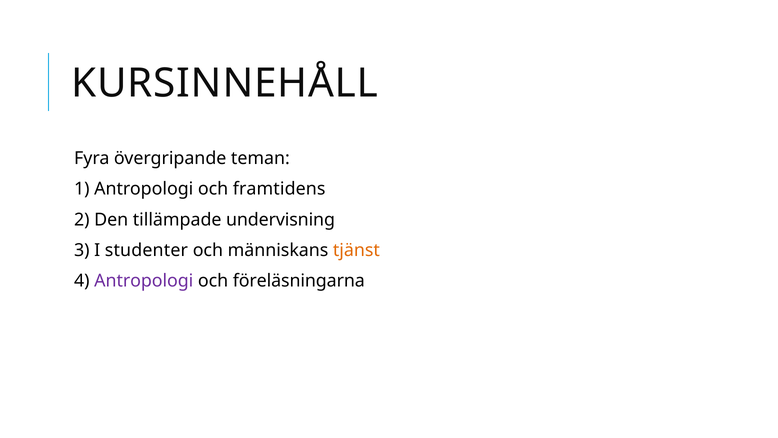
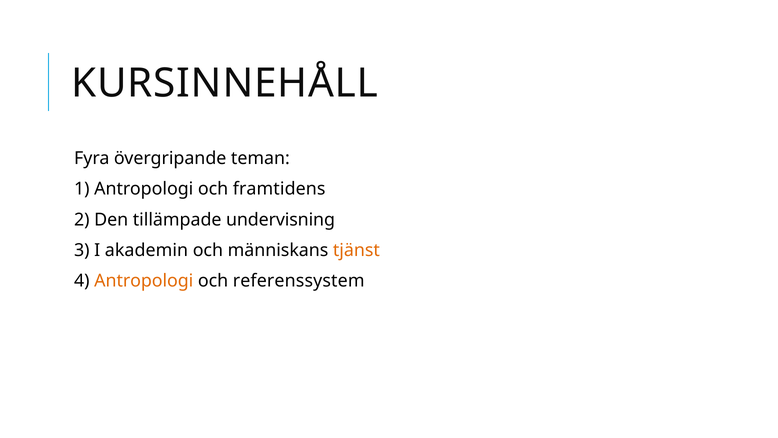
studenter: studenter -> akademin (146, 250)
Antropologi colour: purple -> orange (144, 281)
föreläsningarna: föreläsningarna -> referenssystem (299, 281)
